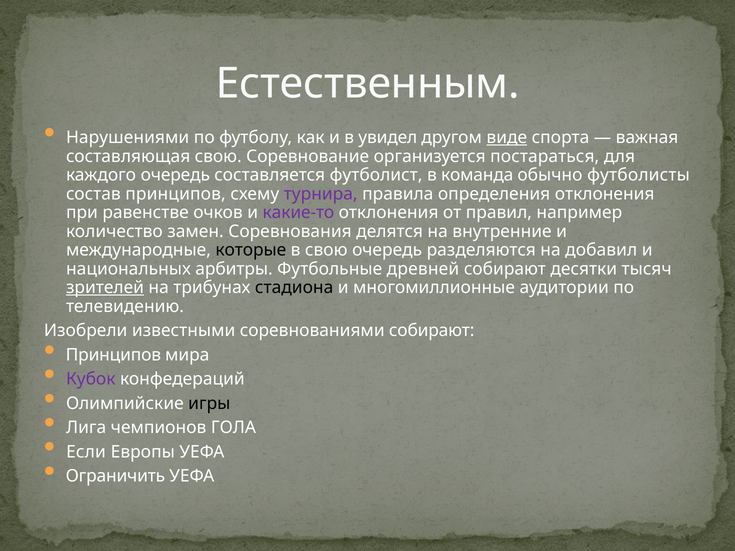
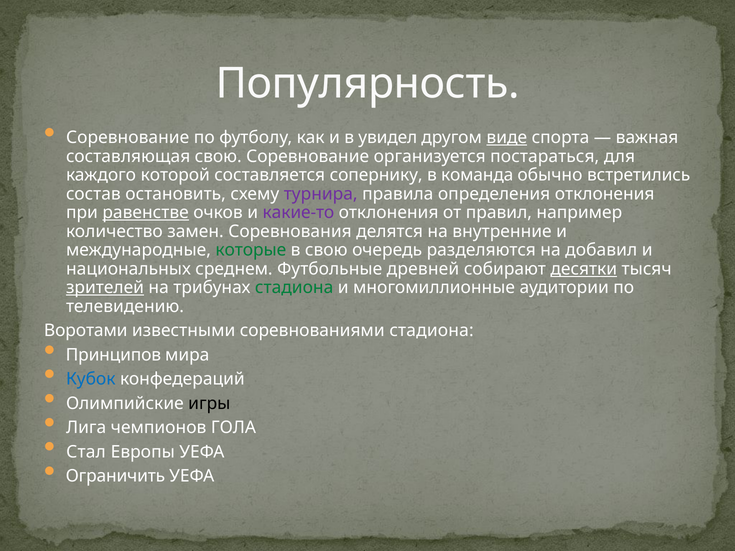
Естественным: Естественным -> Популярность (368, 84)
Нарушениями: Нарушениями -> Соревнование (128, 138)
каждого очередь: очередь -> которой (175, 175)
футболист: футболист -> сопернику (376, 175)
футболисты: футболисты -> встретились (639, 175)
состав принципов: принципов -> остановить (176, 194)
равенстве underline: none -> present (146, 213)
которые colour: black -> green (251, 250)
арбитры: арбитры -> среднем (234, 269)
десятки underline: none -> present (584, 269)
стадиона colour: black -> green (294, 288)
Изобрели: Изобрели -> Воротами (86, 331)
соревнованиями собирают: собирают -> стадиона (432, 331)
Кубок colour: purple -> blue (91, 379)
Если: Если -> Стал (86, 452)
